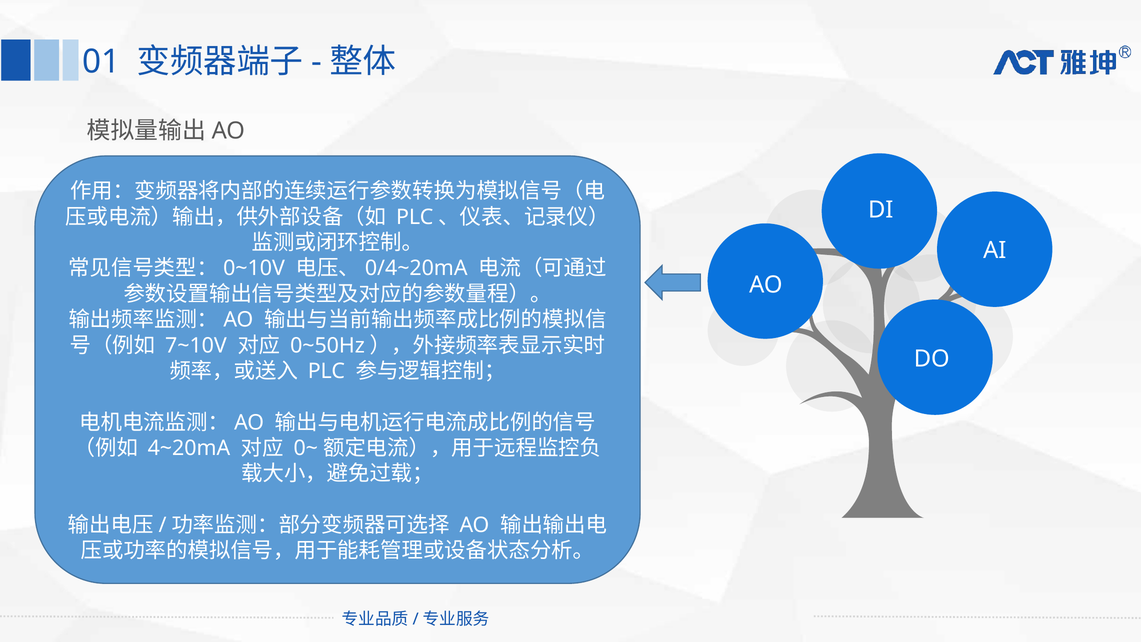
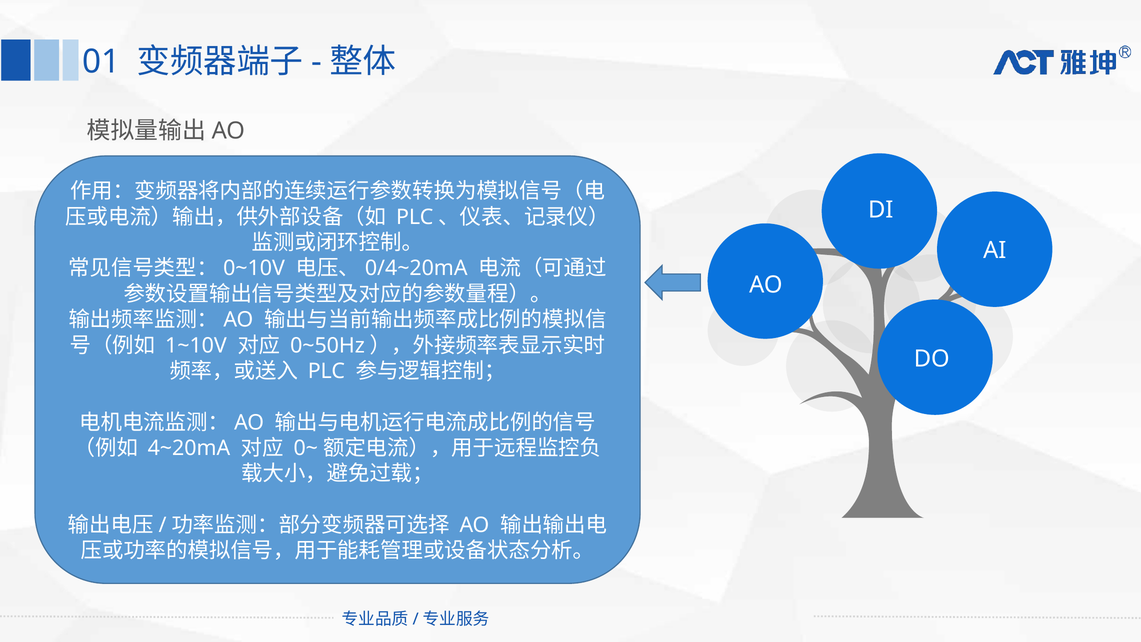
7~10V: 7~10V -> 1~10V (196, 345)
